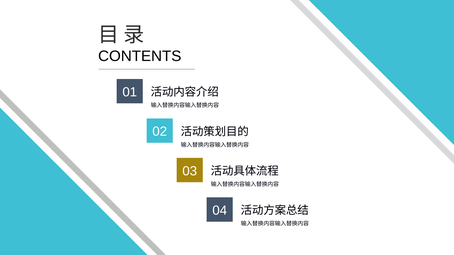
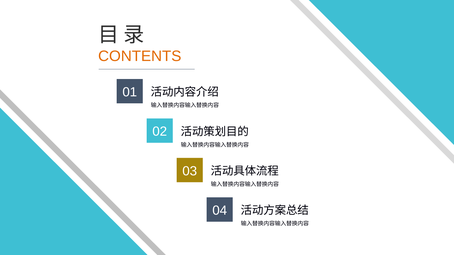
CONTENTS colour: black -> orange (140, 56)
